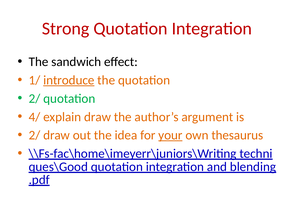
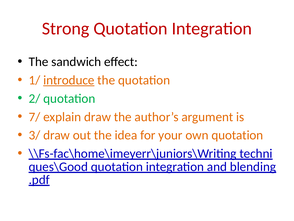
4/: 4/ -> 7/ (34, 117)
2/: 2/ -> 3/ (34, 135)
your underline: present -> none (170, 135)
own thesaurus: thesaurus -> quotation (237, 135)
